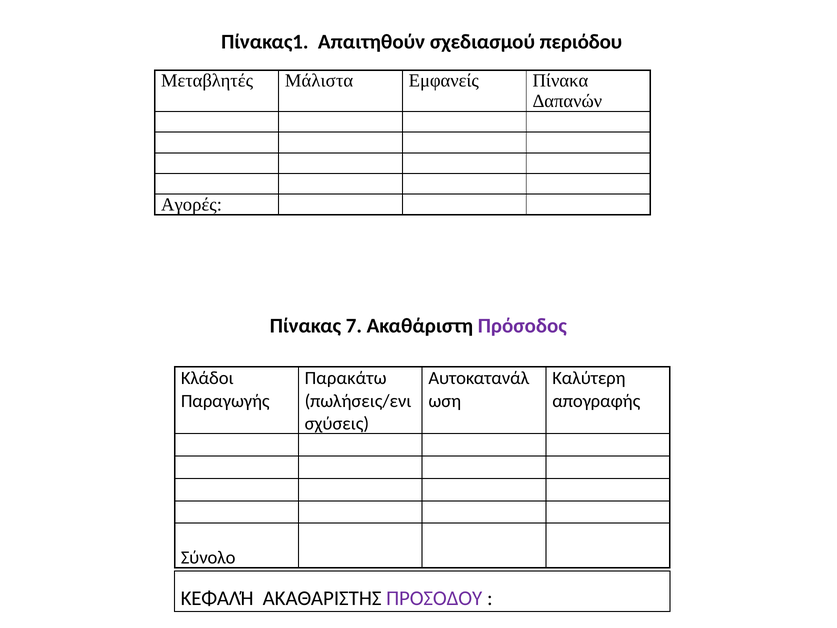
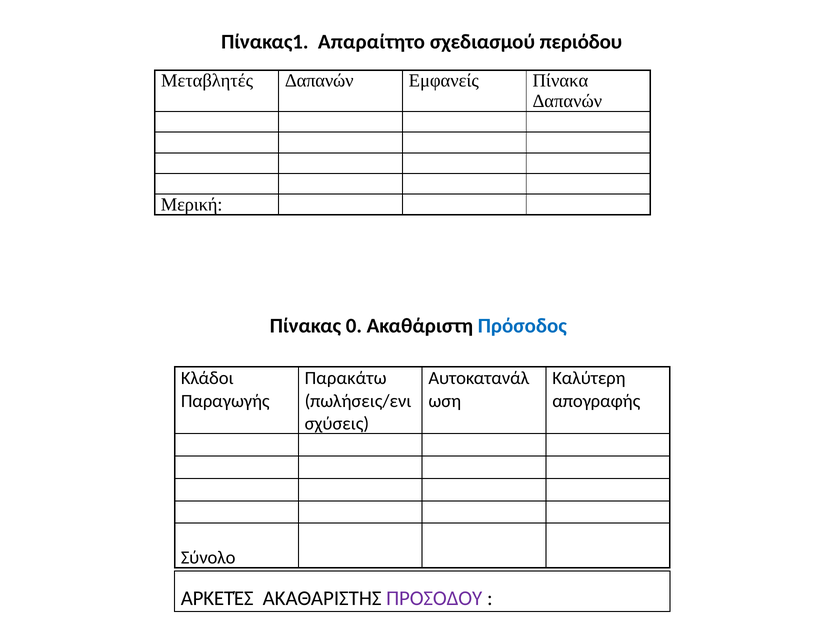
Απαιτηθούν: Απαιτηθούν -> Απαραίτητο (371, 42)
Μεταβλητές Μάλιστα: Μάλιστα -> Δαπανών (319, 80)
Αγορές: Αγορές -> Μερική (192, 205)
7: 7 -> 0 (354, 326)
Πρόσοδος colour: purple -> blue (522, 326)
ΚΕΦΑΛΉ: ΚΕΦΑΛΉ -> ΑΡΚΕΤΈΣ (217, 598)
